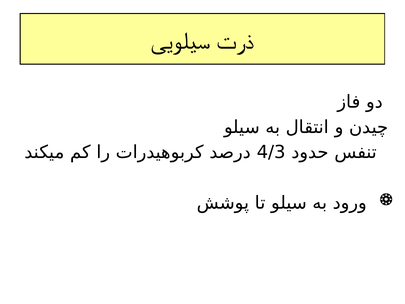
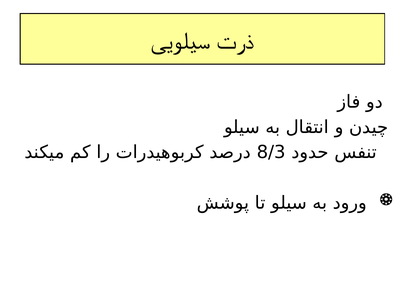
4/3: 4/3 -> 8/3 (271, 152)
